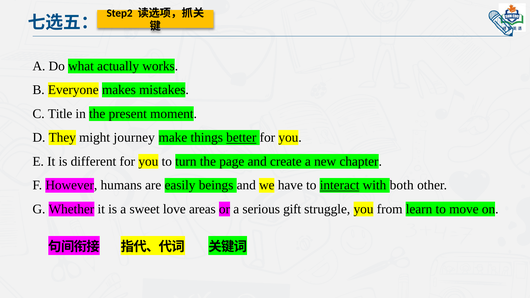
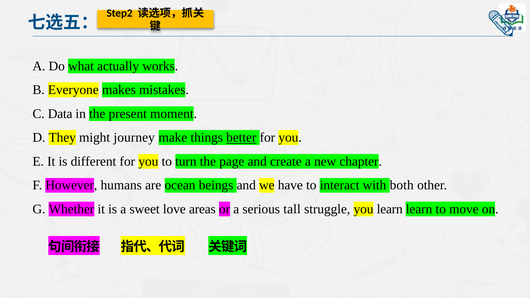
Title: Title -> Data (60, 114)
easily: easily -> ocean (180, 185)
interact underline: present -> none (340, 185)
gift: gift -> tall (292, 209)
you from: from -> learn (390, 209)
